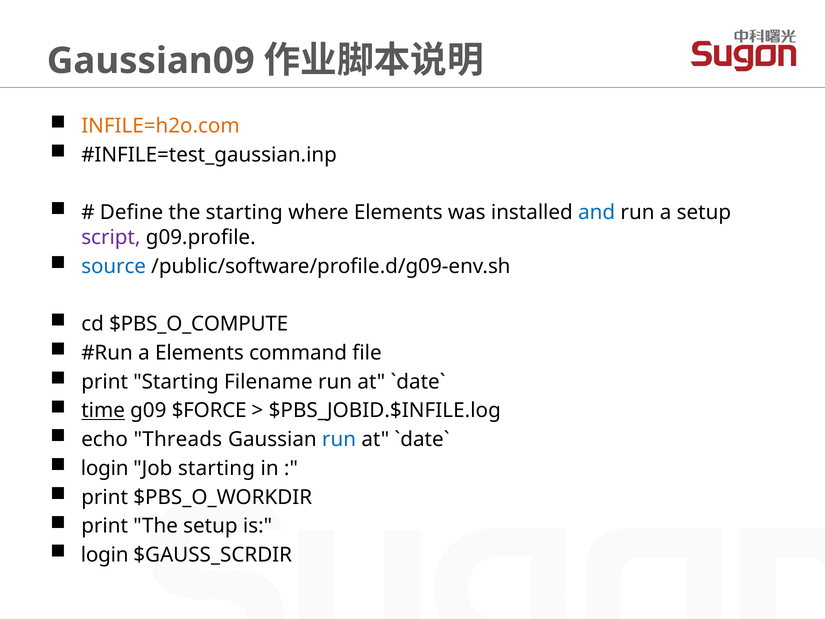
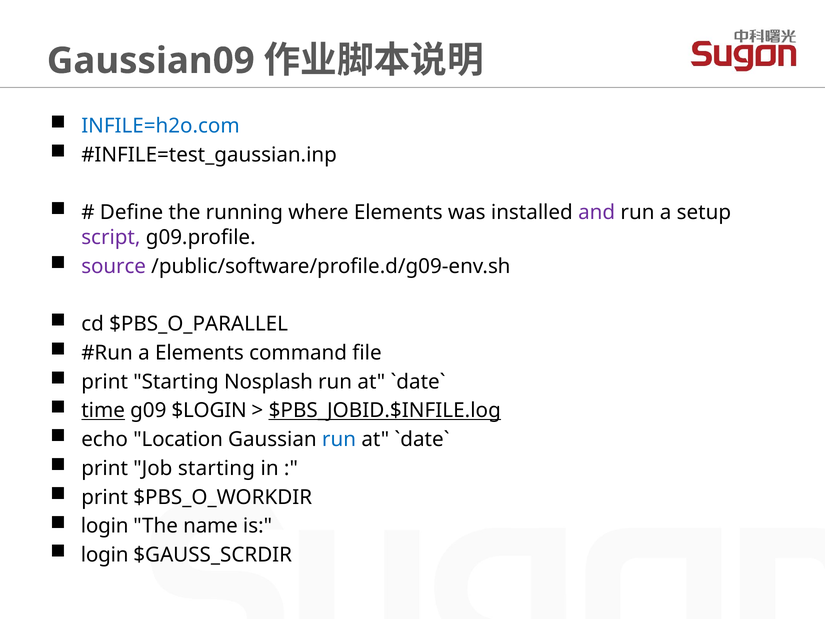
INFILE=h2o.com colour: orange -> blue (160, 126)
the starting: starting -> running (244, 212)
and colour: blue -> purple (597, 212)
source colour: blue -> purple (114, 266)
$PBS_O_COMPUTE: $PBS_O_COMPUTE -> $PBS_O_PARALLEL (199, 324)
Filename: Filename -> Nosplash (269, 382)
$FORCE: $FORCE -> $LOGIN (209, 410)
$PBS_JOBID.$INFILE.log underline: none -> present (385, 410)
Threads: Threads -> Location (178, 439)
login: login -> print (105, 468)
print: print -> login (105, 526)
The setup: setup -> name (211, 526)
